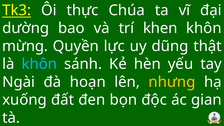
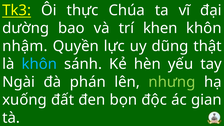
mừng: mừng -> nhậm (25, 46)
hoạn: hoạn -> phán (88, 82)
nhưng colour: yellow -> light green (172, 82)
